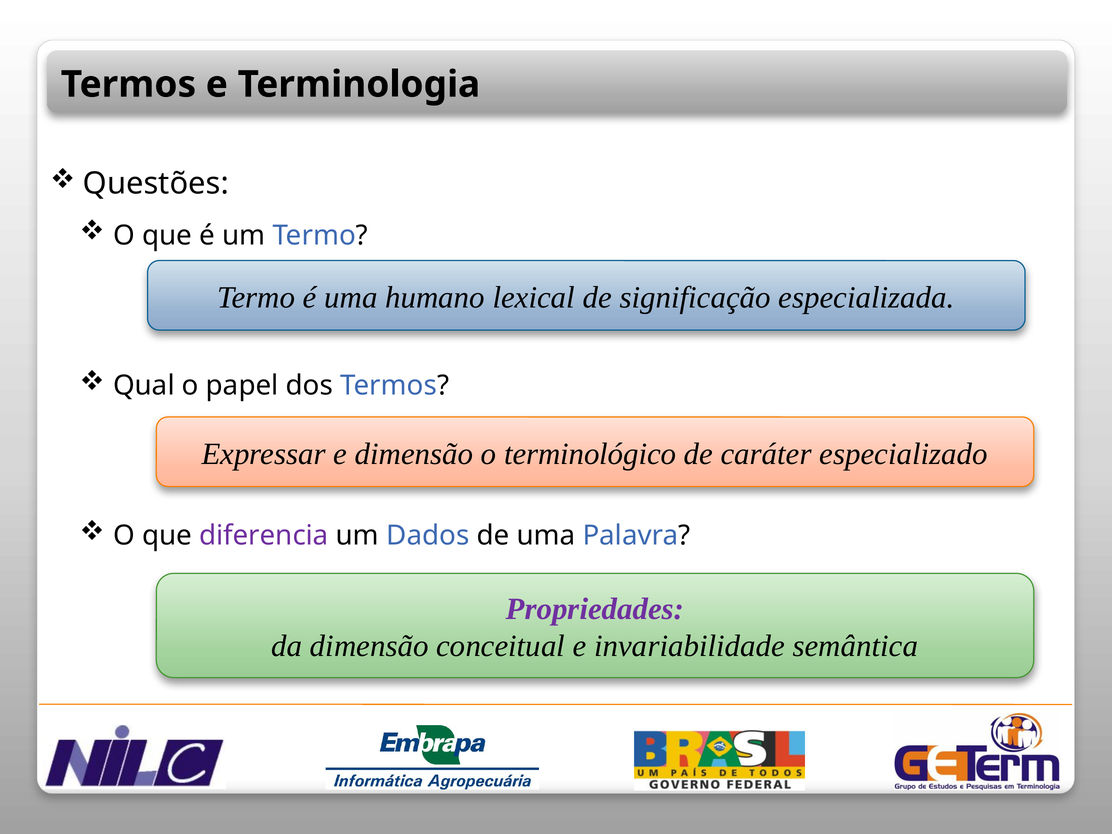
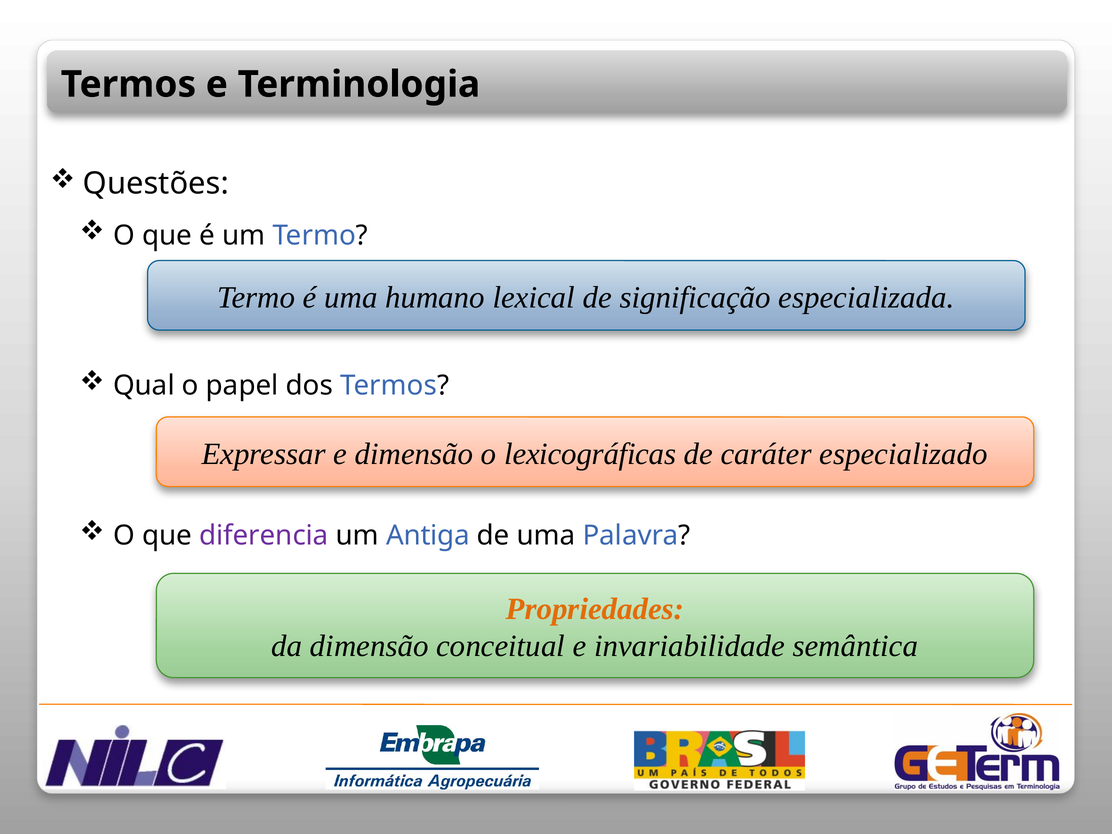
terminológico: terminológico -> lexicográficas (590, 454)
Dados: Dados -> Antiga (428, 536)
Propriedades colour: purple -> orange (595, 609)
